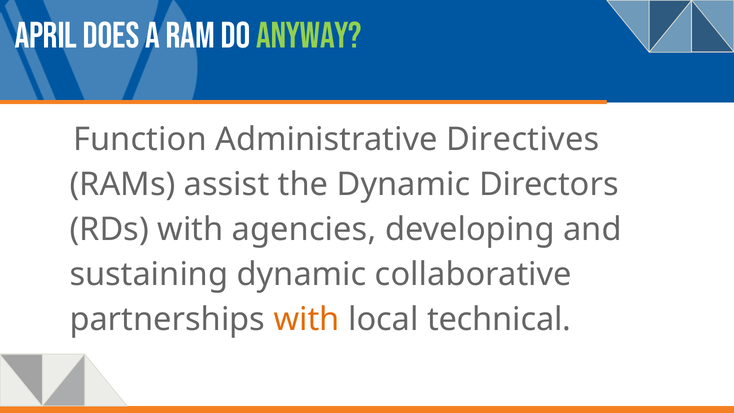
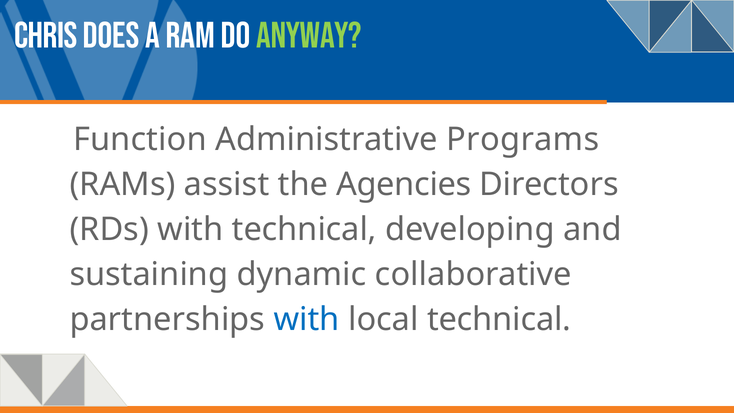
April: April -> Chris (46, 36)
Directives: Directives -> Programs (523, 139)
the Dynamic: Dynamic -> Agencies (404, 184)
with agencies: agencies -> technical (304, 229)
with colour: orange -> blue (307, 319)
